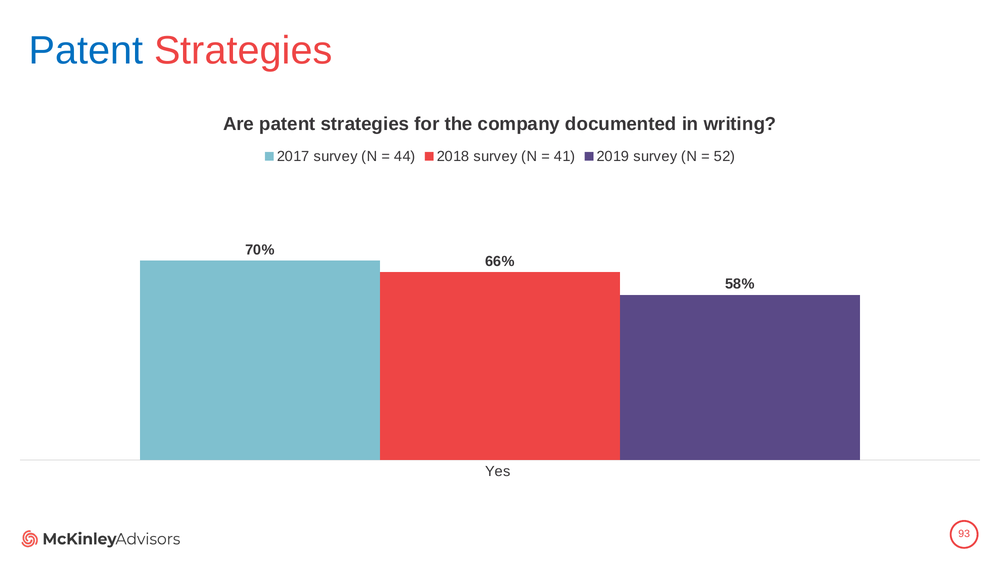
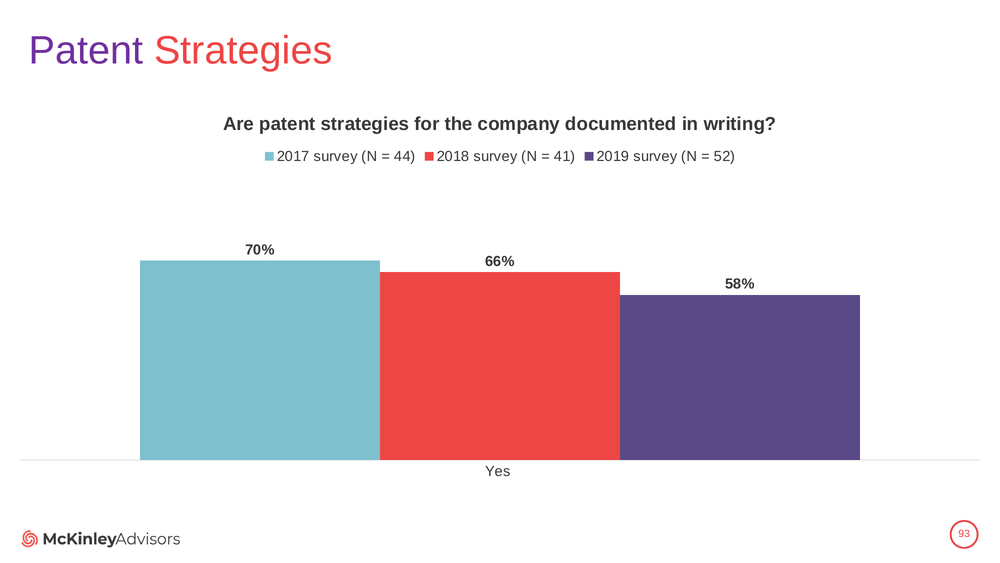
Patent colour: blue -> purple (86, 50)
